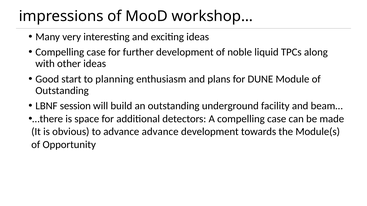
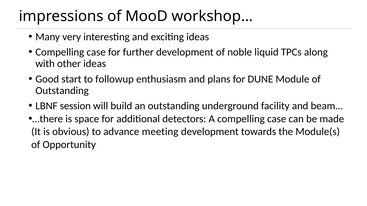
planning: planning -> followup (115, 79)
advance advance: advance -> meeting (160, 132)
